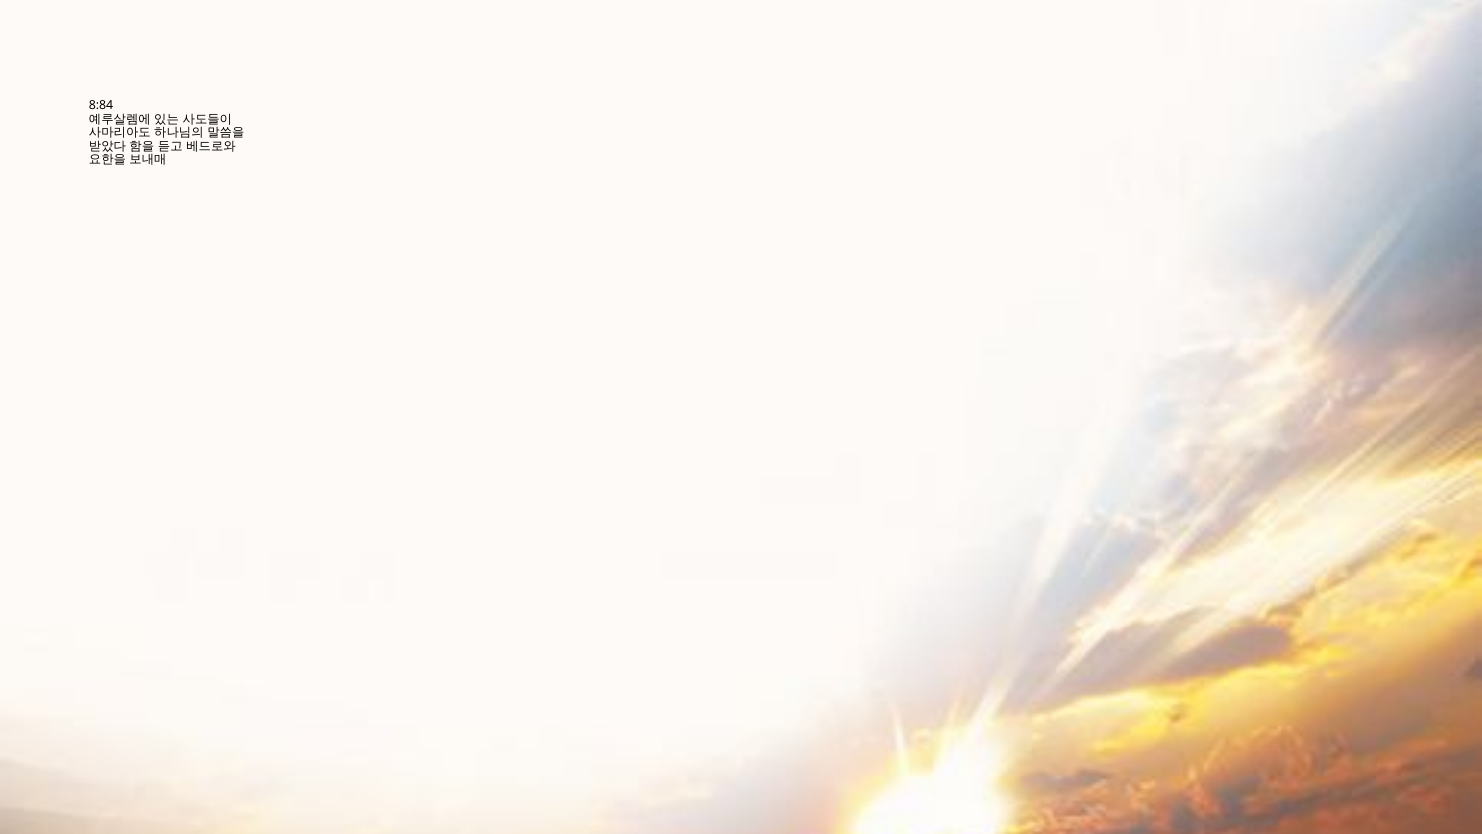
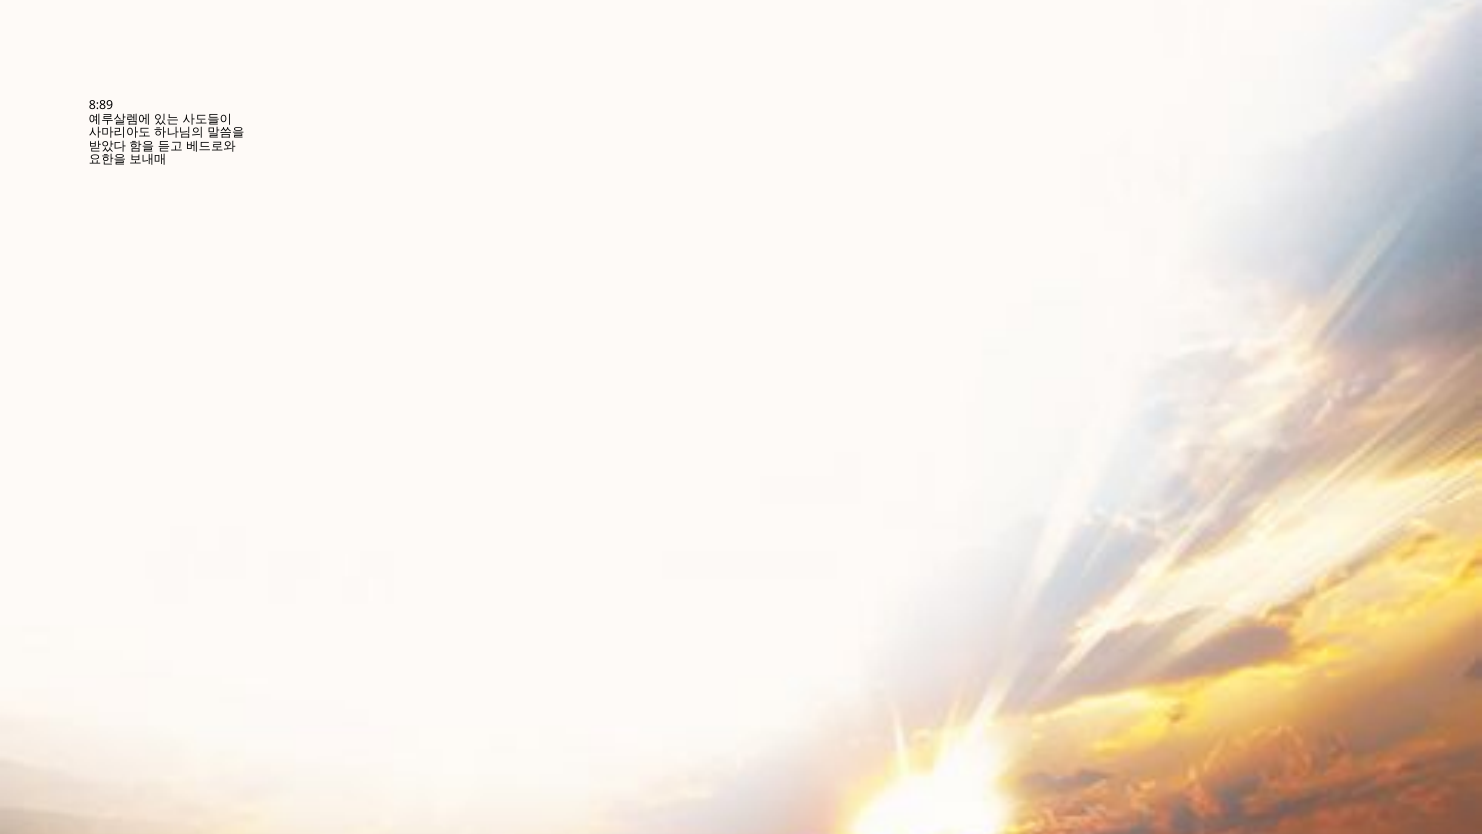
8:84: 8:84 -> 8:89 (101, 106)
